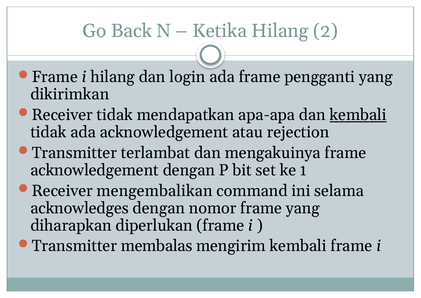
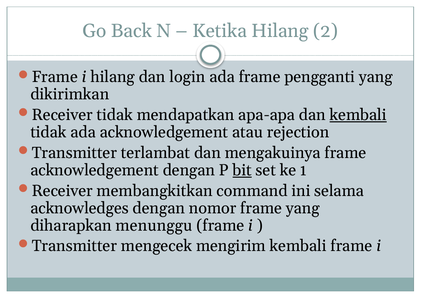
bit underline: none -> present (242, 170)
mengembalikan: mengembalikan -> membangkitkan (155, 191)
diperlukan: diperlukan -> menunggu (154, 226)
membalas: membalas -> mengecek (156, 246)
